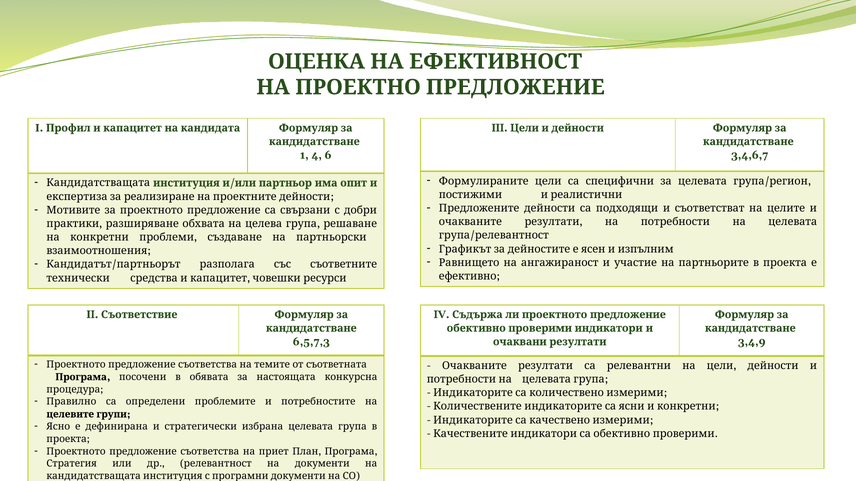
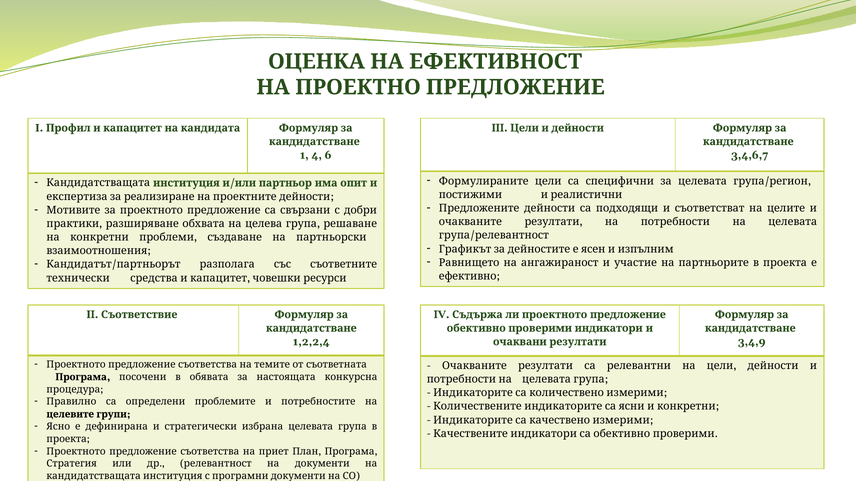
6,5,7,3: 6,5,7,3 -> 1,2,2,4 (311, 342)
